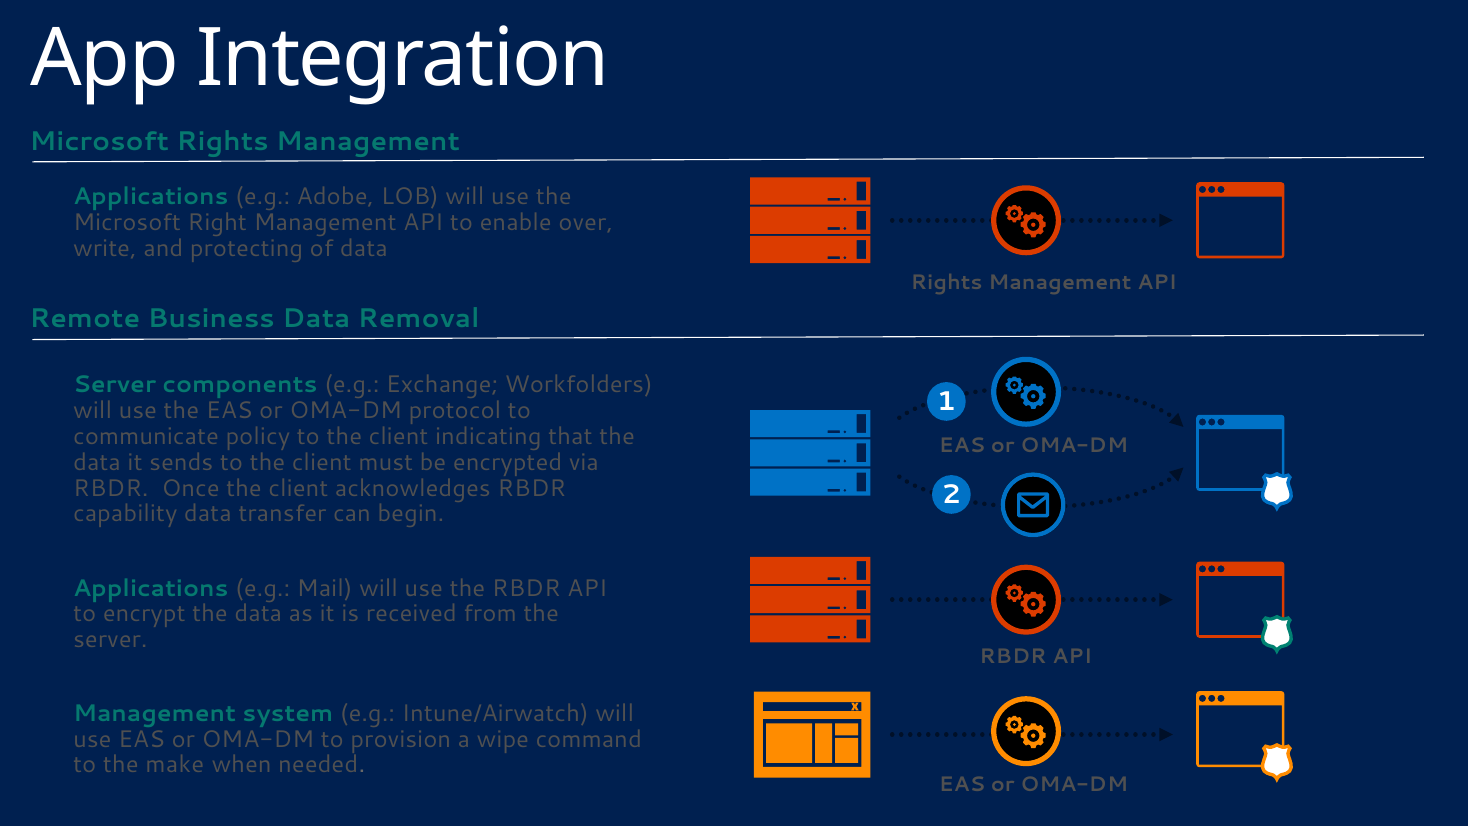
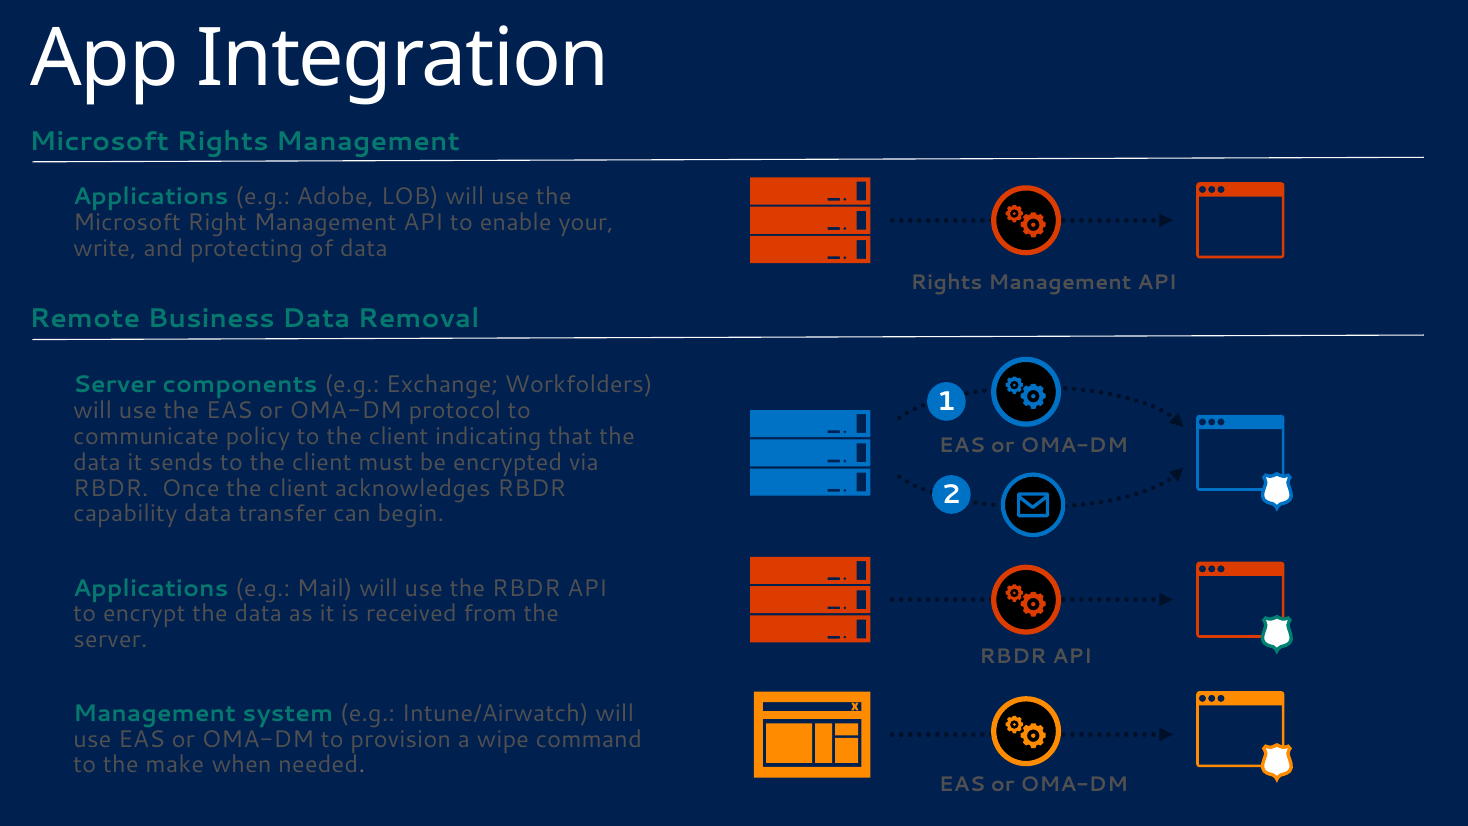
over: over -> your (586, 222)
